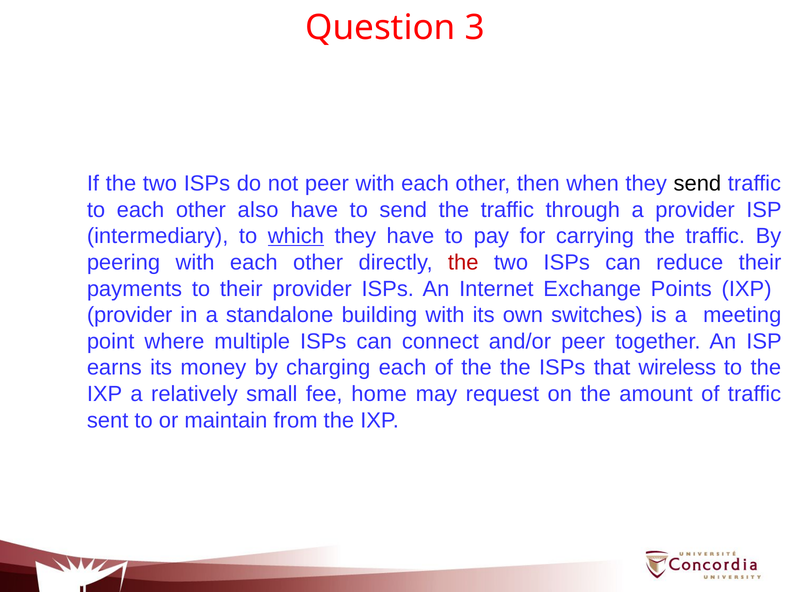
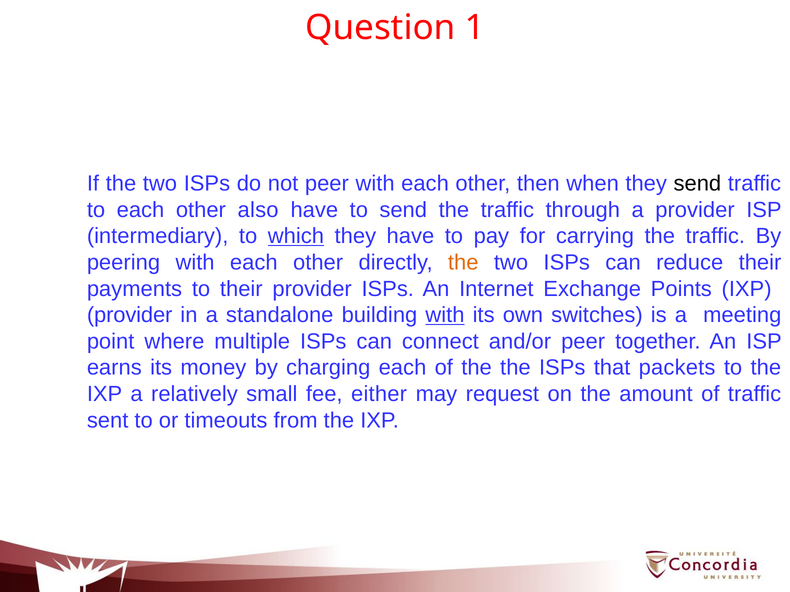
3: 3 -> 1 (475, 27)
the colour: red -> orange (463, 263)
with underline: none -> present (445, 315)
wireless: wireless -> packets (677, 368)
home: home -> either (379, 394)
maintain: maintain -> timeouts (226, 421)
